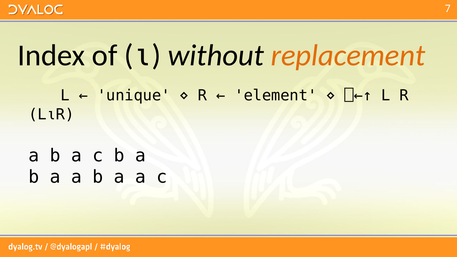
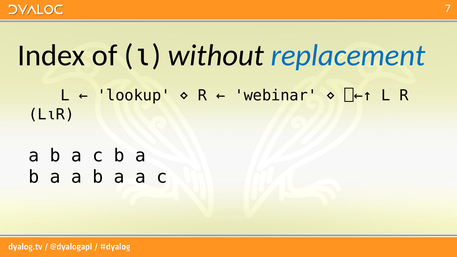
replacement colour: orange -> blue (348, 55)
unique: unique -> lookup (134, 96)
element: element -> webinar (276, 96)
